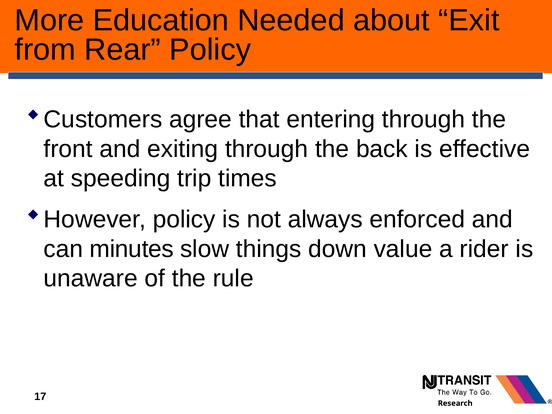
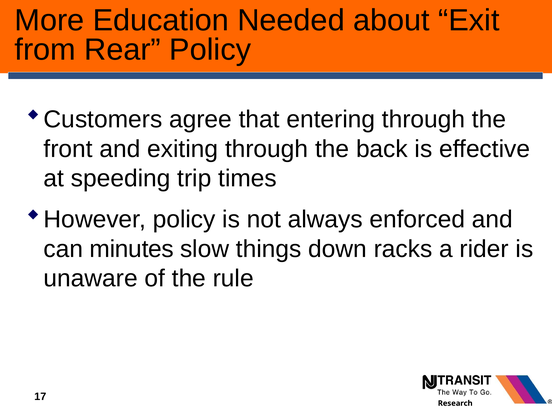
value: value -> racks (403, 249)
